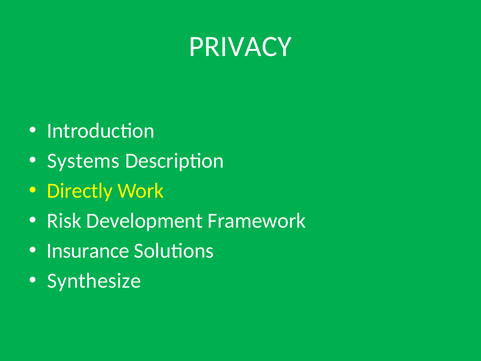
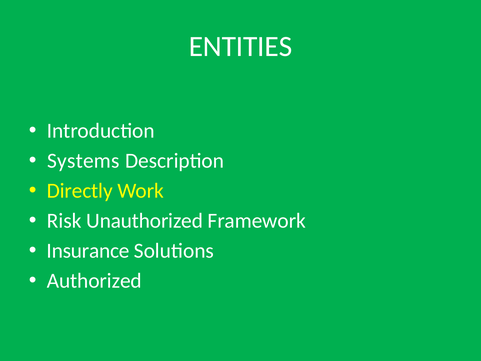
PRIVACY: PRIVACY -> ENTITIES (240, 47)
Development: Development -> Unauthorized (145, 221)
Synthesize: Synthesize -> Authorized (94, 281)
